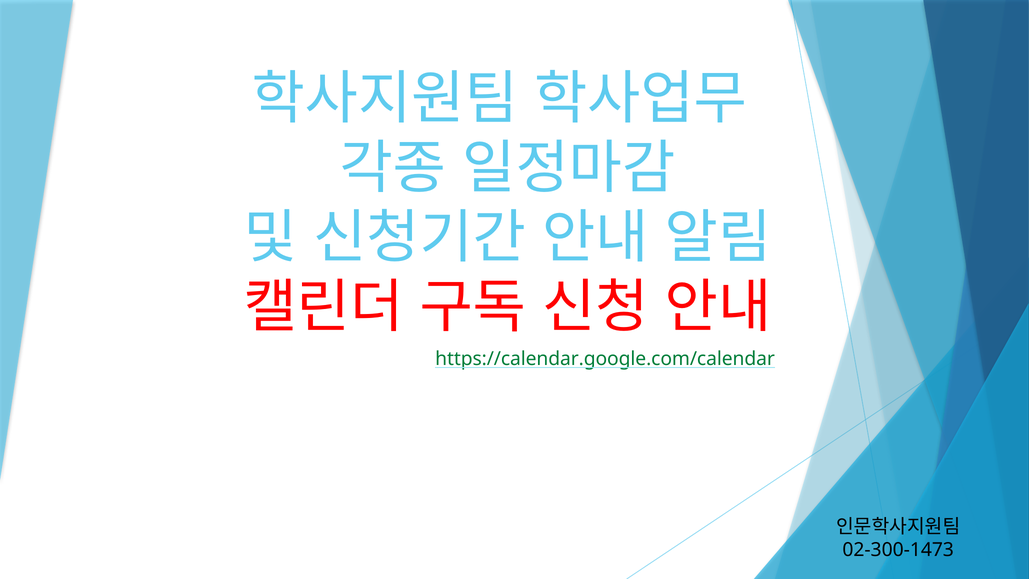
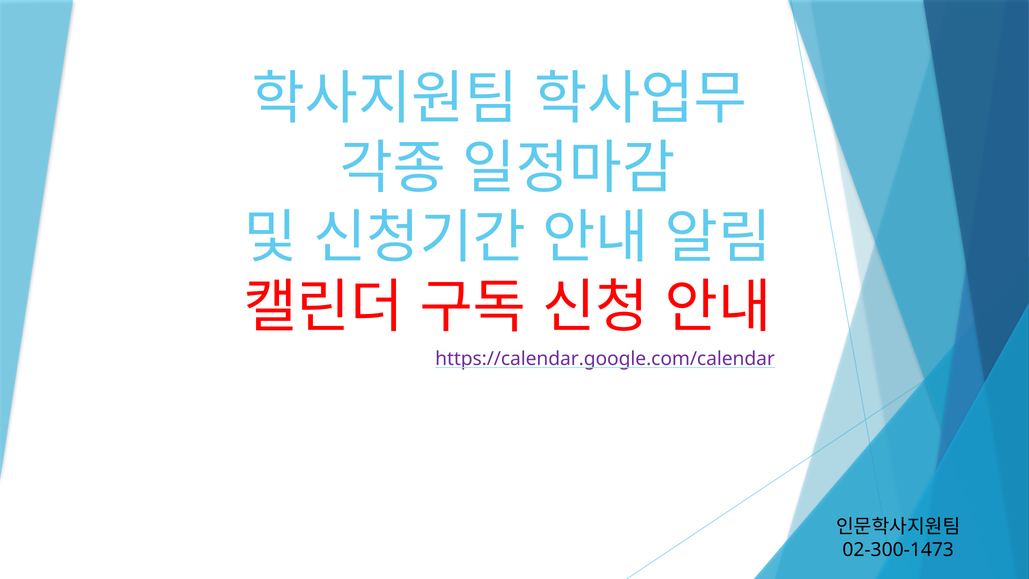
https://calendar.google.com/calendar colour: green -> purple (605, 359)
